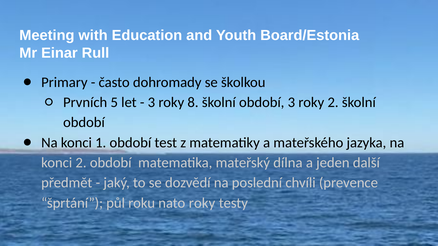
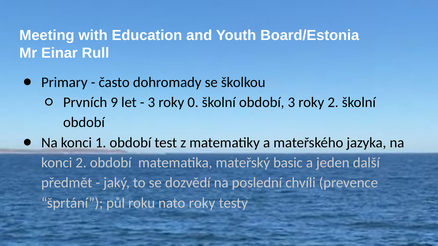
5: 5 -> 9 (114, 103)
8: 8 -> 0 (193, 103)
dílna: dílna -> basic (288, 163)
